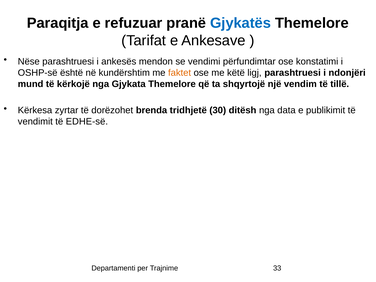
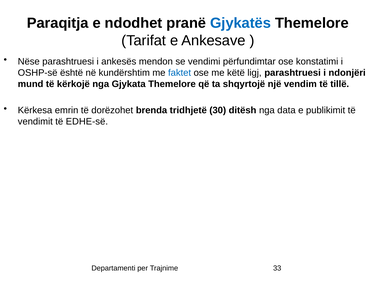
refuzuar: refuzuar -> ndodhet (134, 23)
faktet colour: orange -> blue (180, 73)
zyrtar: zyrtar -> emrin (67, 110)
